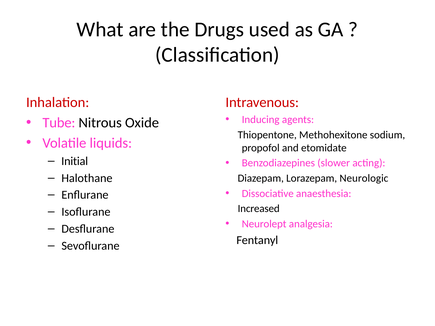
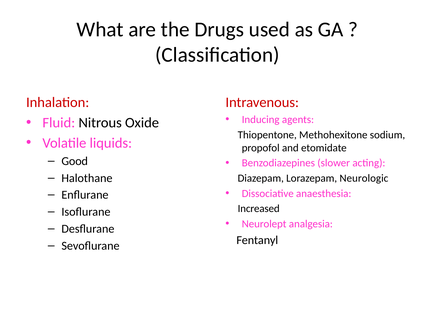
Tube: Tube -> Fluid (59, 123)
Initial: Initial -> Good (75, 161)
